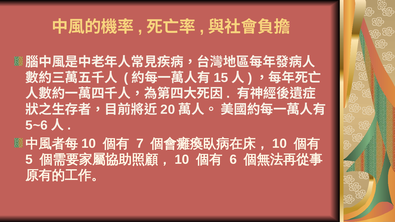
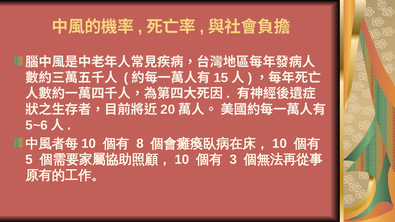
7: 7 -> 8 (140, 144)
6: 6 -> 3 (233, 160)
